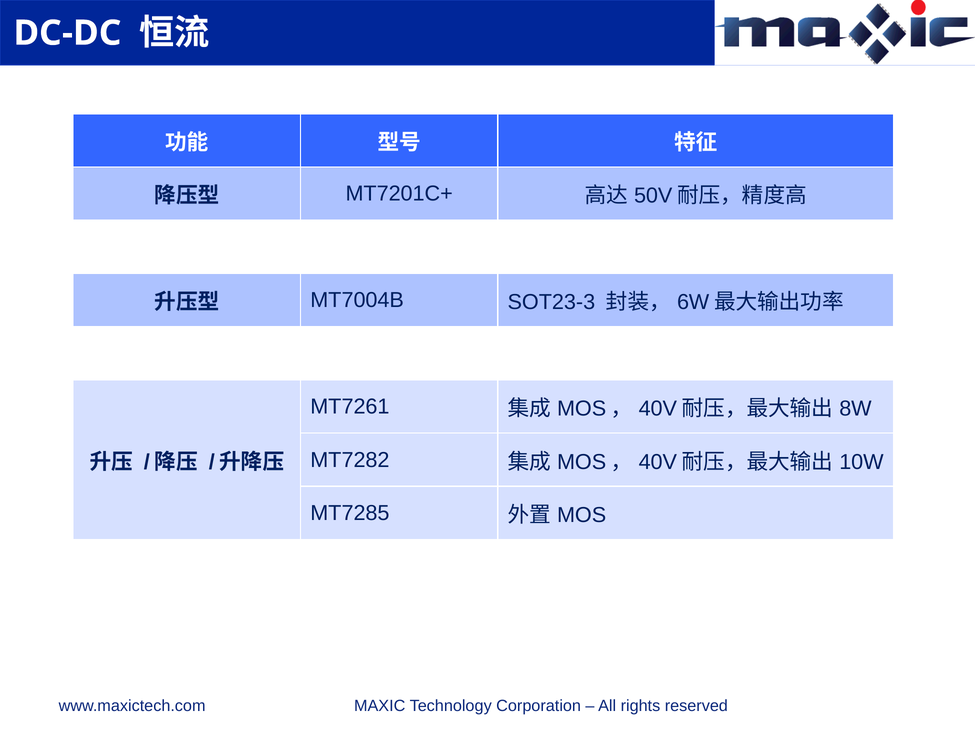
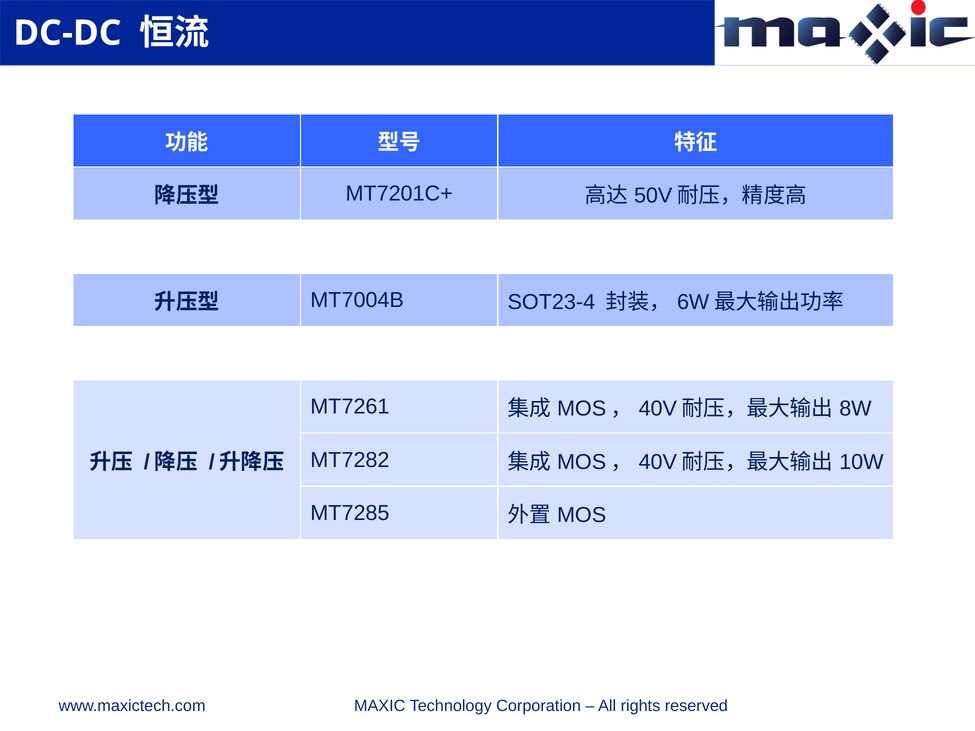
SOT23-3: SOT23-3 -> SOT23-4 (551, 302)
